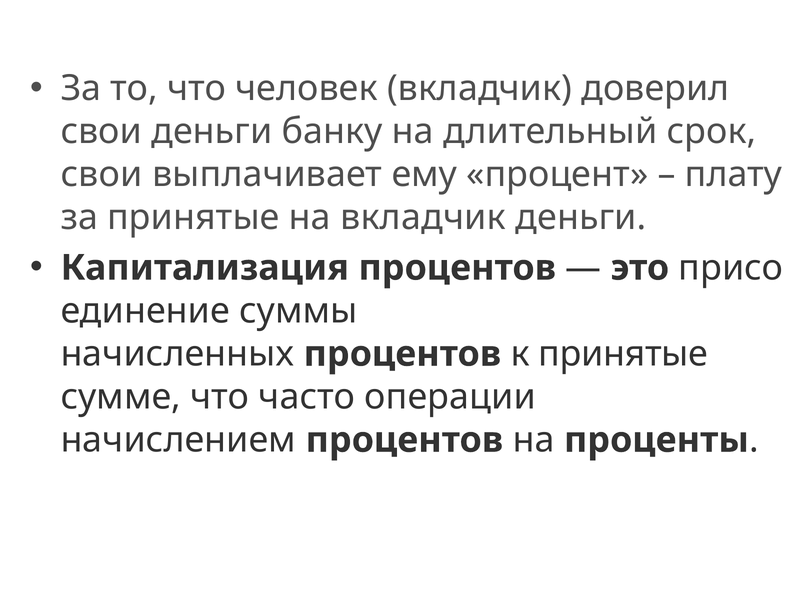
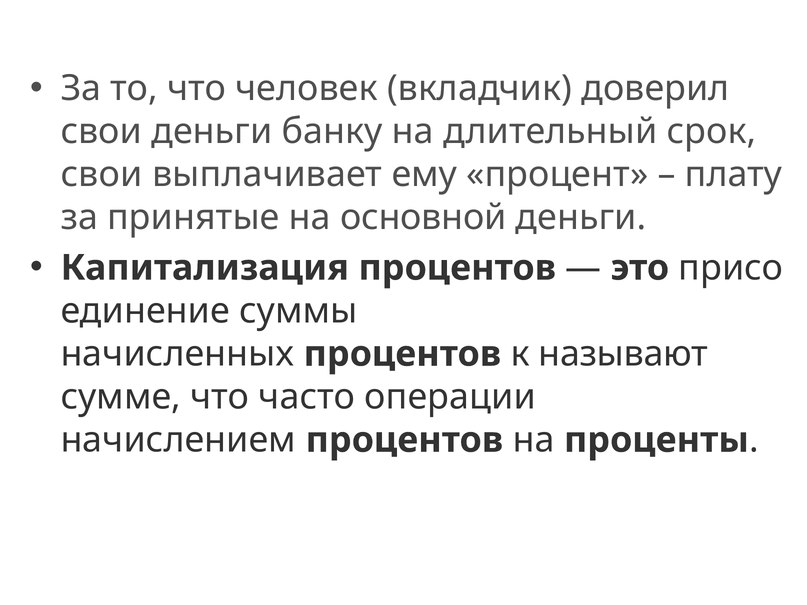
на вкладчик: вкладчик -> основной (423, 218)
к принятые: принятые -> называют (623, 354)
